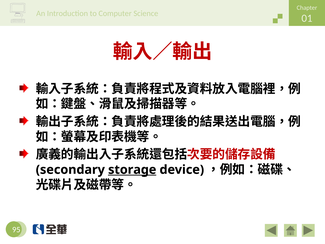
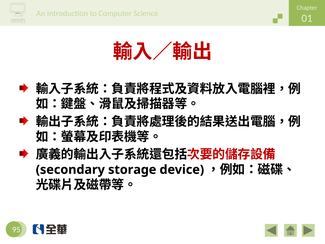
storage underline: present -> none (132, 170)
